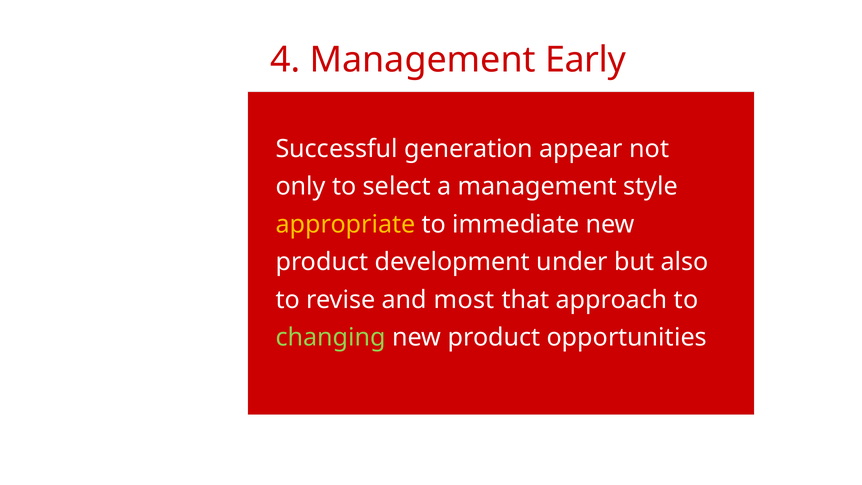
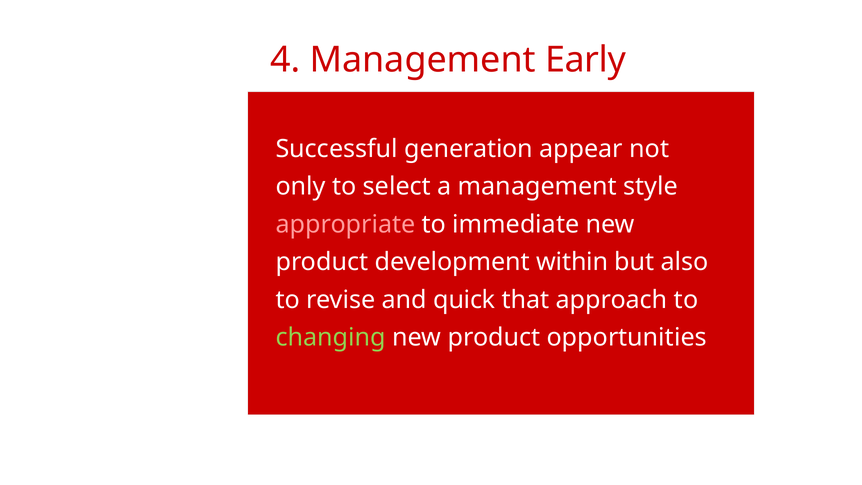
appropriate colour: yellow -> pink (346, 224)
under: under -> within (572, 262)
most: most -> quick (464, 300)
